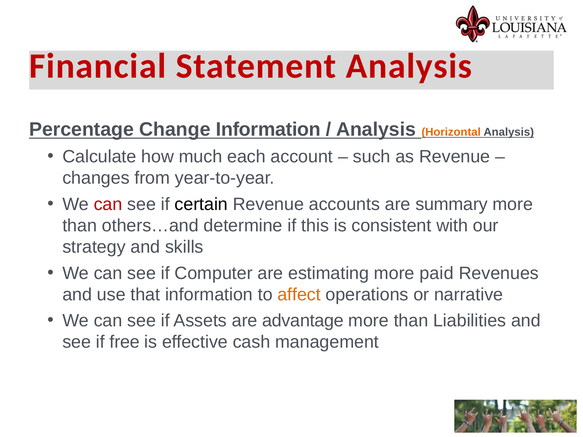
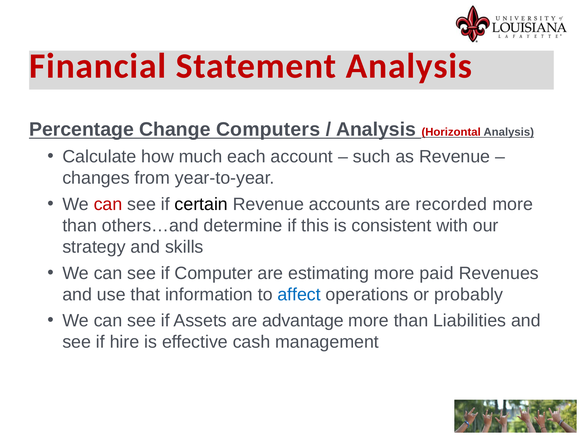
Change Information: Information -> Computers (268, 130)
Horizontal colour: orange -> red (451, 132)
summary: summary -> recorded (451, 204)
affect colour: orange -> blue (299, 295)
narrative: narrative -> probably (469, 295)
free: free -> hire (125, 342)
